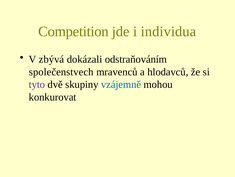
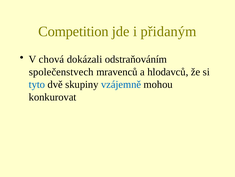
individua: individua -> přidaným (169, 31)
zbývá: zbývá -> chová (51, 59)
tyto colour: purple -> blue (37, 84)
